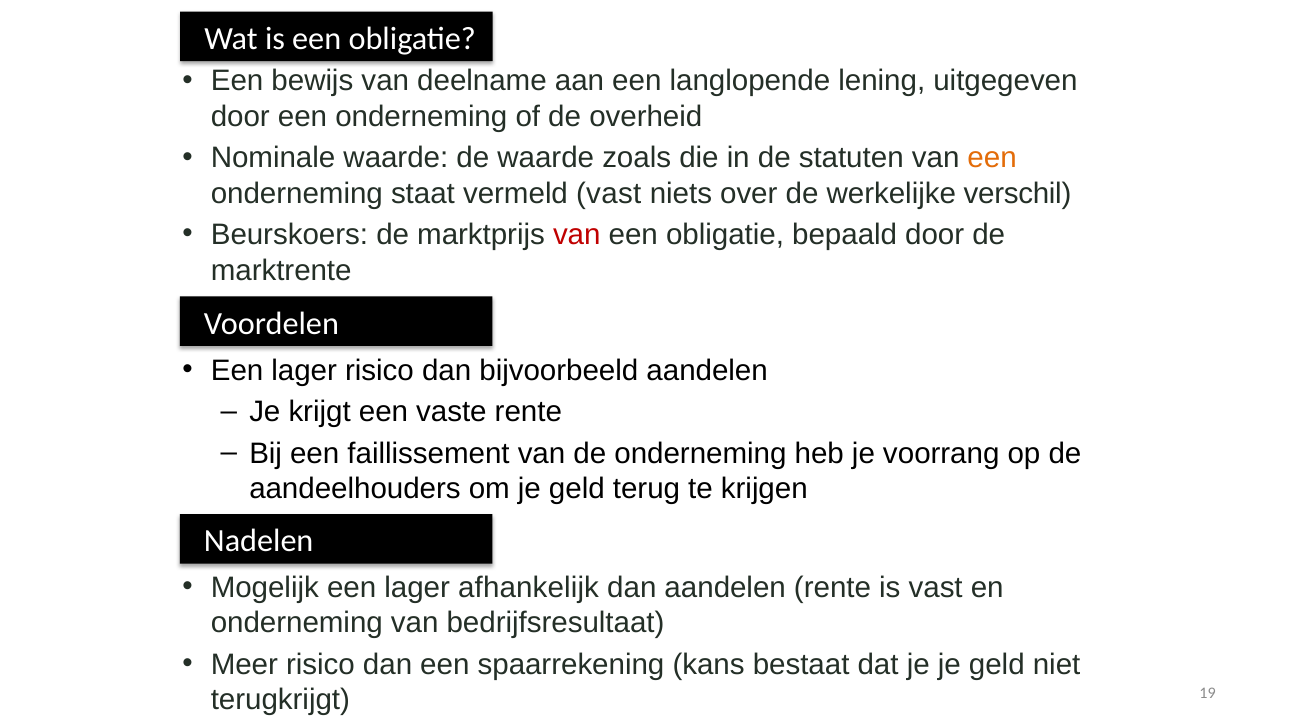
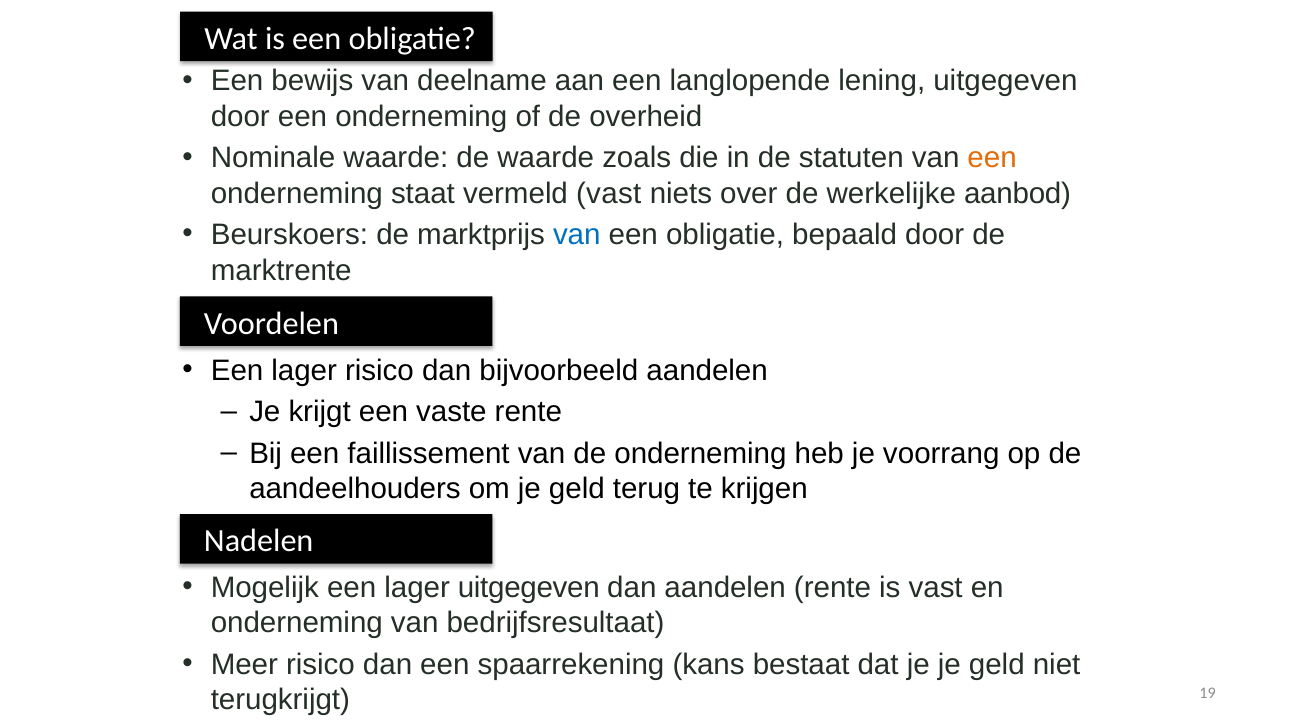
verschil: verschil -> aanbod (1018, 193)
van colour: red -> blue (577, 235)
lager afhankelijk: afhankelijk -> uitgegeven (529, 587)
